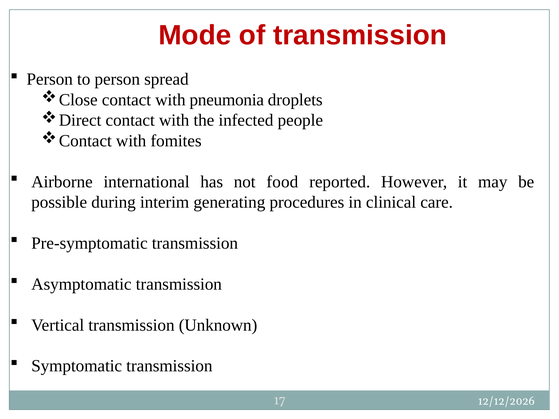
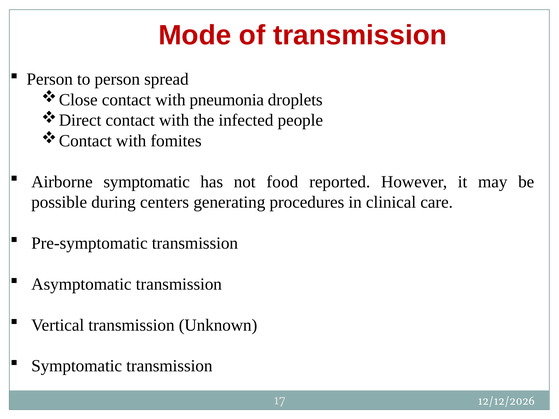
Airborne international: international -> symptomatic (147, 182)
interim: interim -> centers (165, 202)
